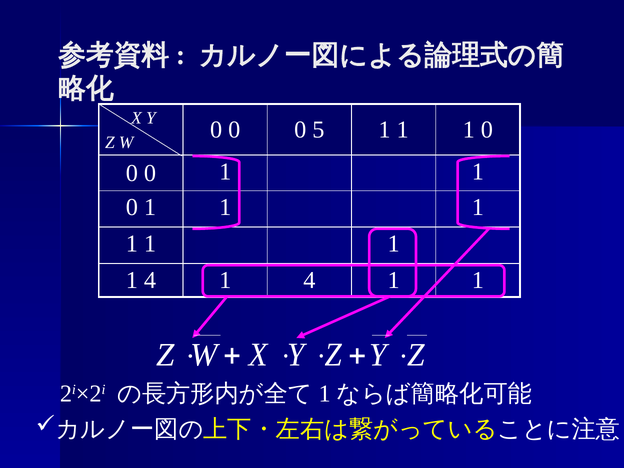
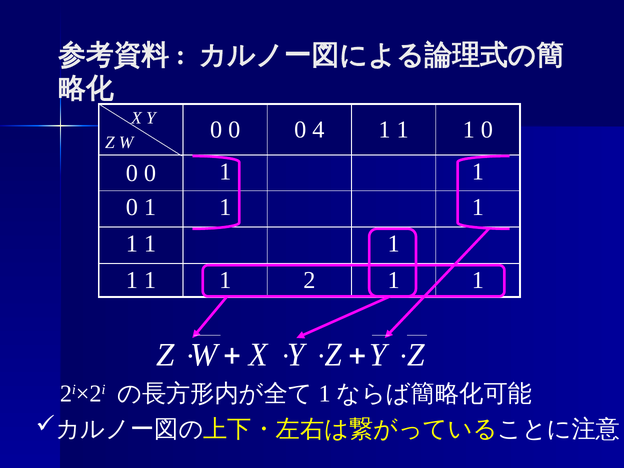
5: 5 -> 4 (318, 130)
4: 4 -> 1 (150, 280)
4: 4 -> 2 (309, 280)
